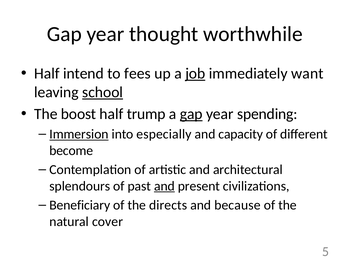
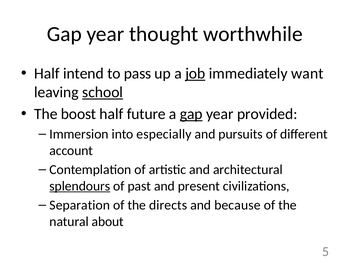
fees: fees -> pass (138, 73)
trump: trump -> future (146, 114)
spending: spending -> provided (267, 114)
Immersion underline: present -> none (79, 134)
capacity: capacity -> pursuits (241, 134)
become: become -> account (71, 150)
splendours underline: none -> present (80, 186)
and underline: present -> none (164, 186)
Beneficiary: Beneficiary -> Separation (80, 205)
cover: cover -> about (108, 221)
